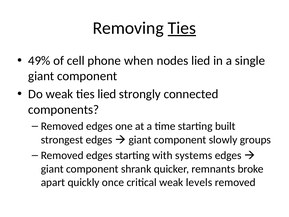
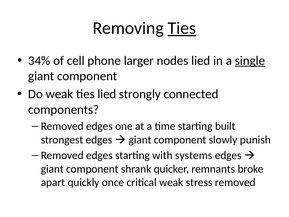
49%: 49% -> 34% (39, 61)
when: when -> larger (139, 61)
single underline: none -> present (250, 61)
groups: groups -> punish (255, 140)
levels: levels -> stress (199, 182)
